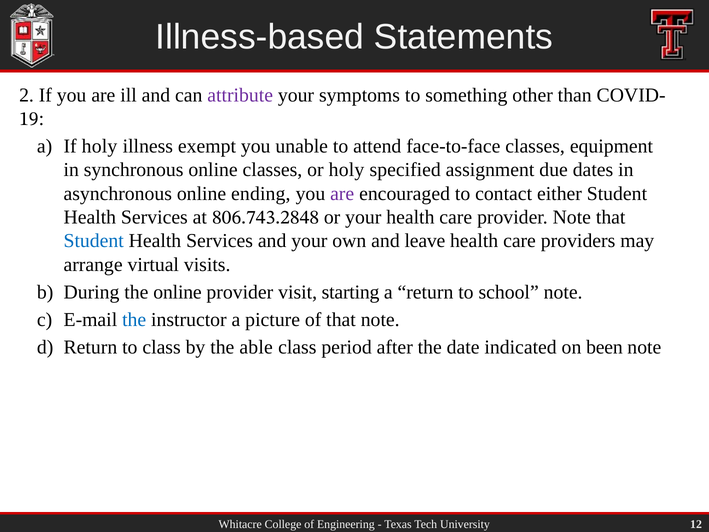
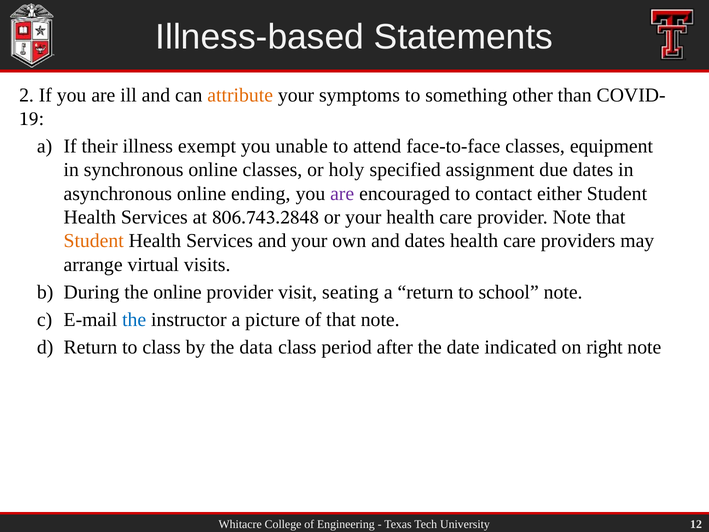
attribute colour: purple -> orange (240, 95)
If holy: holy -> their (100, 146)
Student colour: blue -> orange (94, 241)
and leave: leave -> dates (425, 241)
starting: starting -> seating (350, 292)
able: able -> data (256, 347)
been: been -> right (604, 347)
